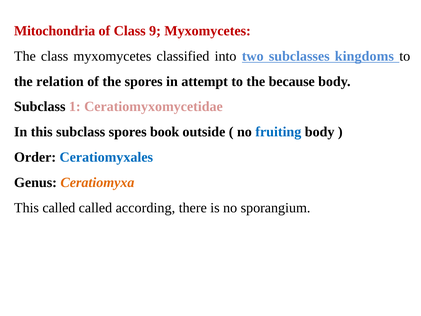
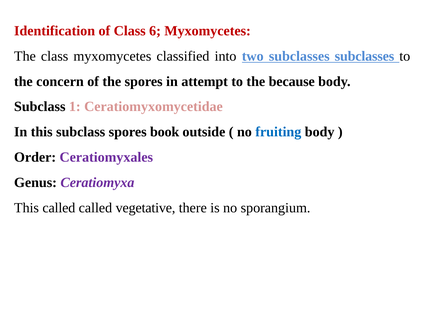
Mitochondria: Mitochondria -> Identification (55, 31)
9: 9 -> 6 (155, 31)
subclasses kingdoms: kingdoms -> subclasses (364, 56)
relation: relation -> concern (60, 81)
Ceratiomyxales colour: blue -> purple (106, 157)
Ceratiomyxa colour: orange -> purple (97, 182)
according: according -> vegetative (146, 208)
